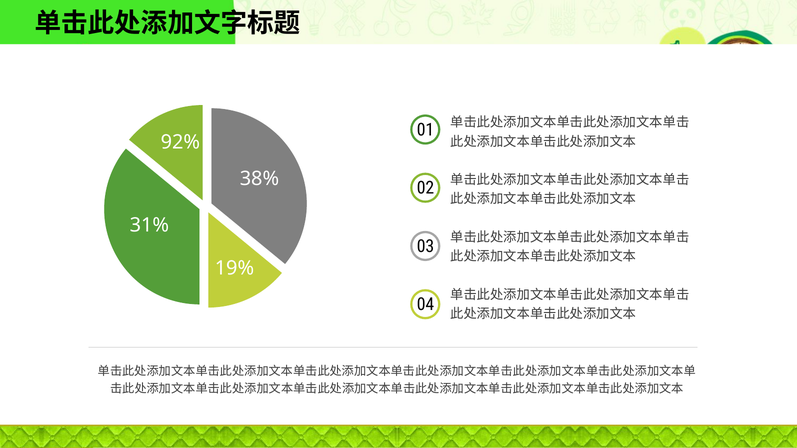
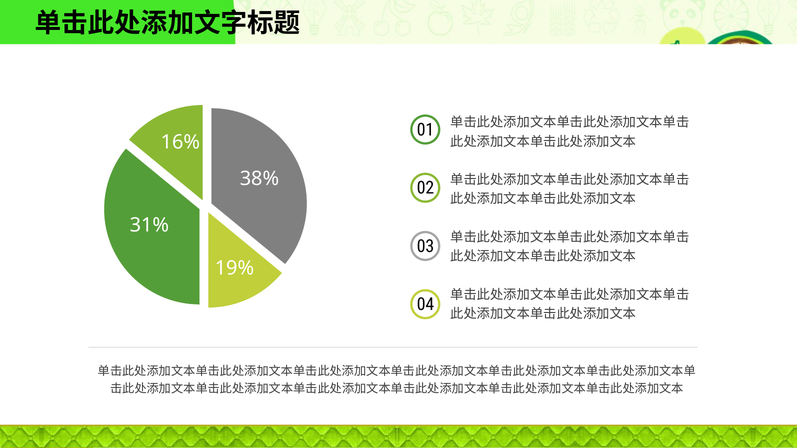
92%: 92% -> 16% (180, 142)
